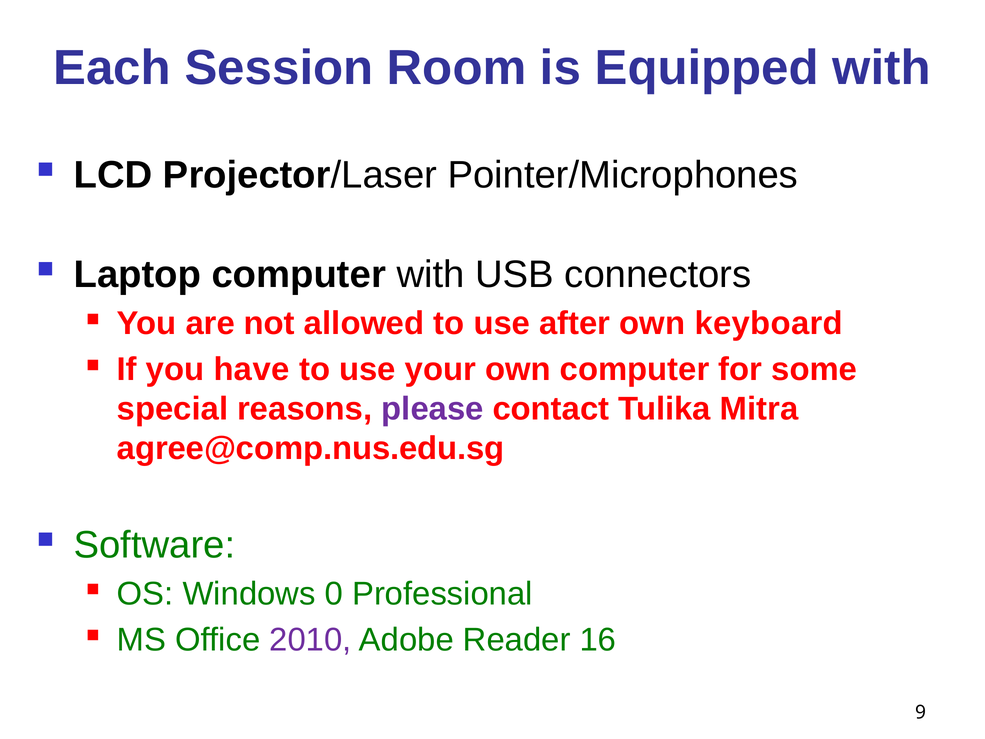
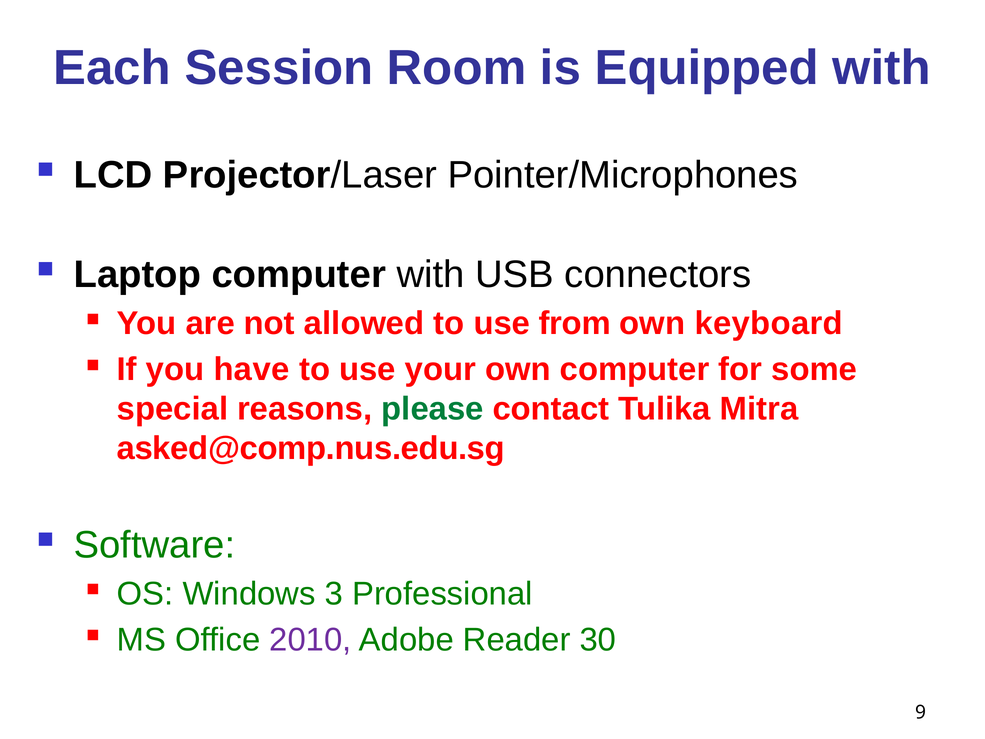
after: after -> from (575, 323)
please colour: purple -> green (432, 409)
agree@comp.nus.edu.sg: agree@comp.nus.edu.sg -> asked@comp.nus.edu.sg (311, 448)
0: 0 -> 3 (334, 594)
16: 16 -> 30 (598, 640)
